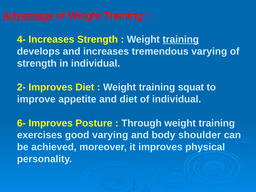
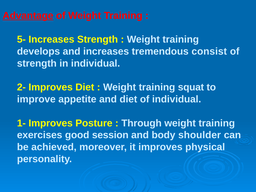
4-: 4- -> 5- (21, 39)
training underline: present -> none (181, 39)
tremendous varying: varying -> consist (209, 51)
6-: 6- -> 1- (21, 123)
good varying: varying -> session (110, 135)
